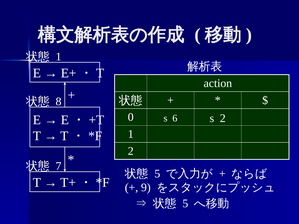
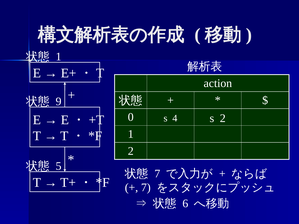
8: 8 -> 9 (59, 102)
6: 6 -> 4 (175, 118)
7: 7 -> 5 (59, 166)
5: 5 -> 7 (157, 174)
9: 9 -> 7 (146, 188)
5: 5 -> 6 (185, 204)
